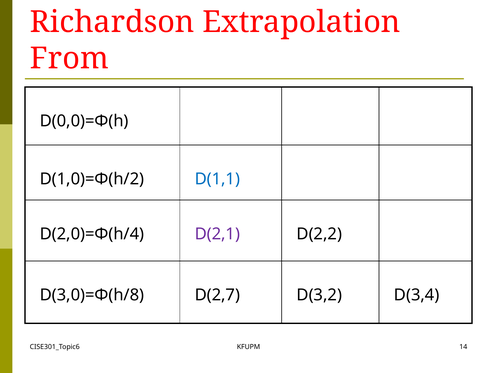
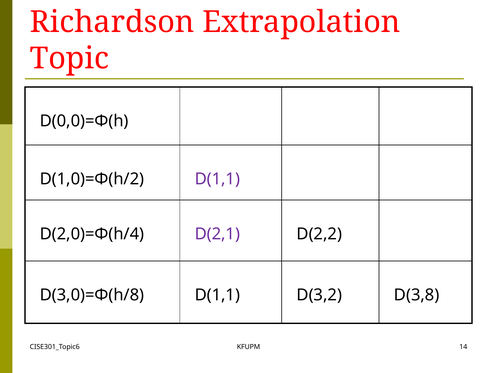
From: From -> Topic (69, 58)
D(1,1 colour: blue -> purple (217, 179)
D(3,0)=Φ(h/8 D(2,7: D(2,7 -> D(1,1 (217, 295)
D(3,4: D(3,4 -> D(3,8 (417, 295)
